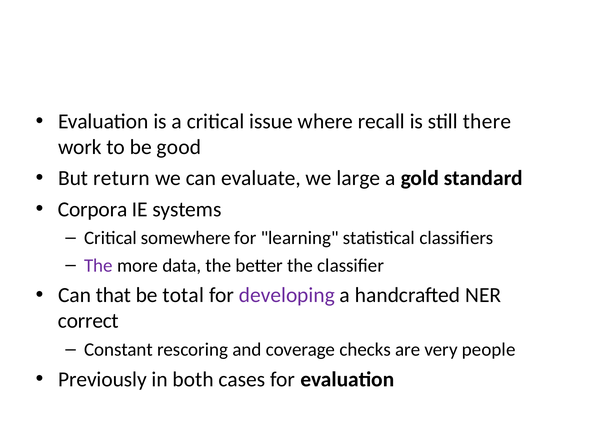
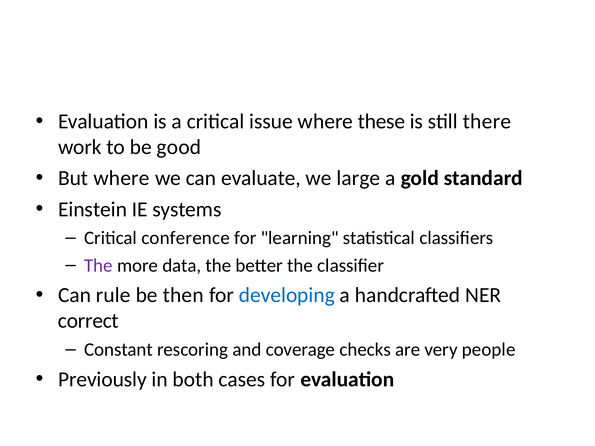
recall: recall -> these (381, 121)
But return: return -> where (121, 178)
Corpora: Corpora -> Einstein (93, 209)
somewhere: somewhere -> conference (186, 238)
that: that -> rule (113, 295)
total: total -> then (183, 295)
developing colour: purple -> blue (287, 295)
